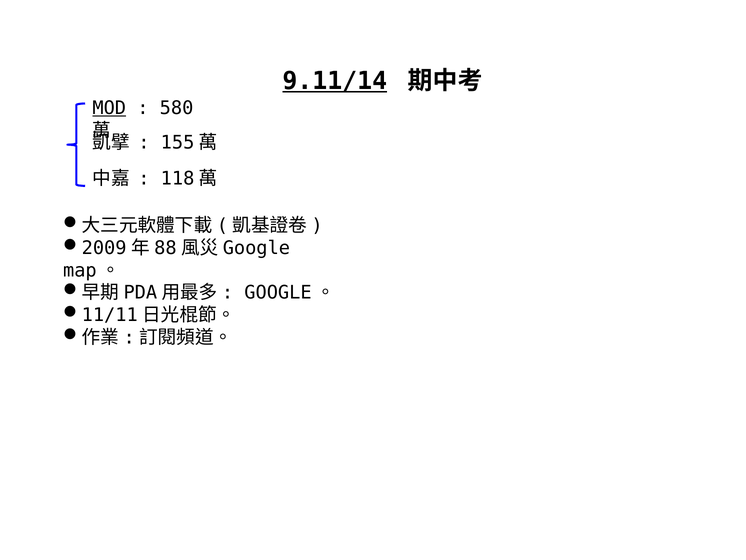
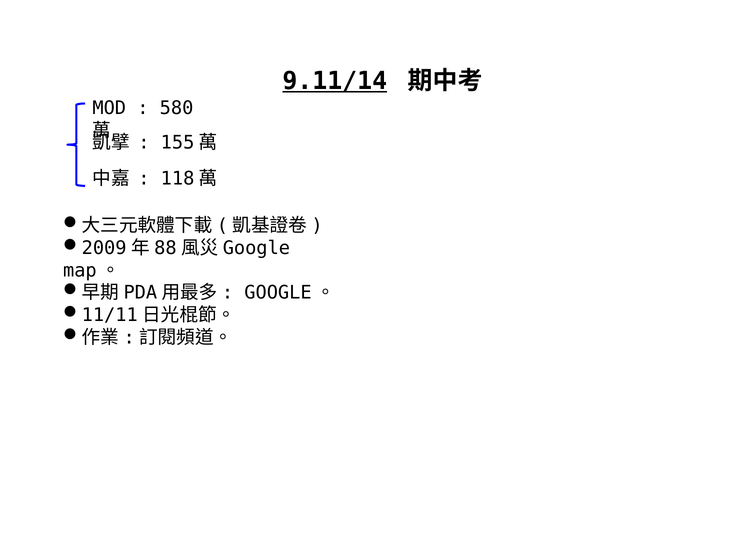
MOD underline: present -> none (109, 108)
